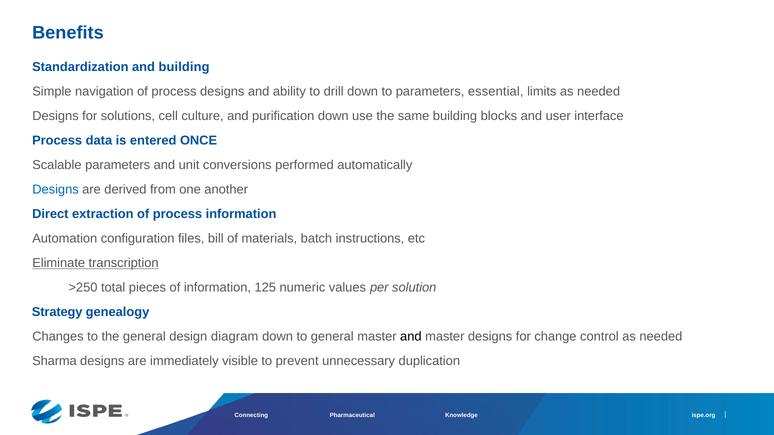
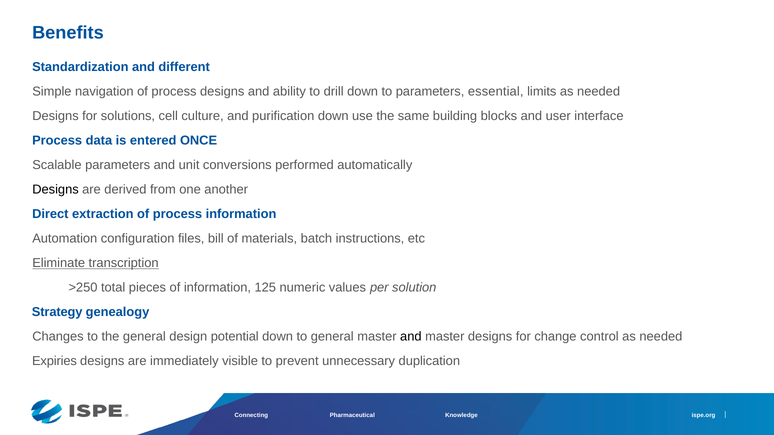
and building: building -> different (184, 67)
Designs colour: blue -> black (56, 190)
diagram: diagram -> potential (235, 337)
Sharma: Sharma -> Expiries (54, 361)
